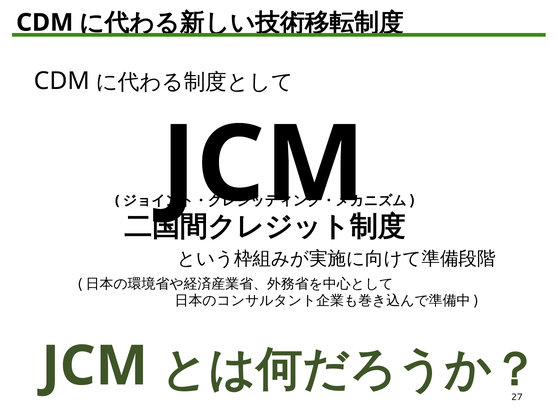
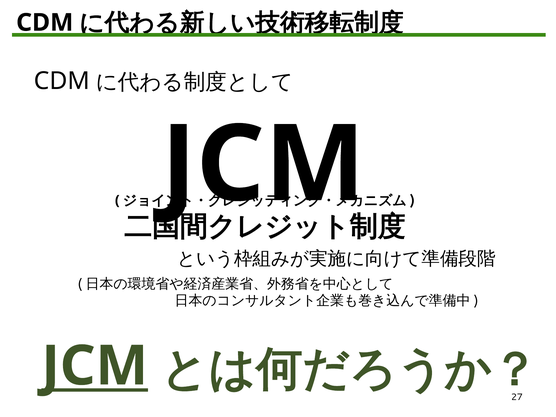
JCM underline: none -> present (95, 366)
